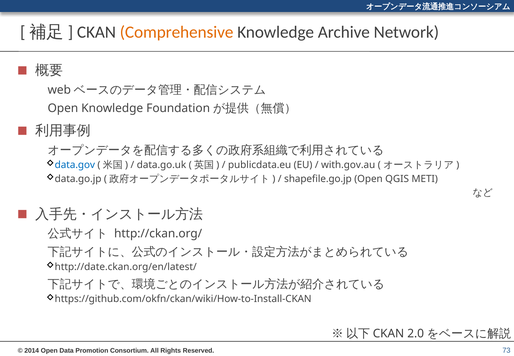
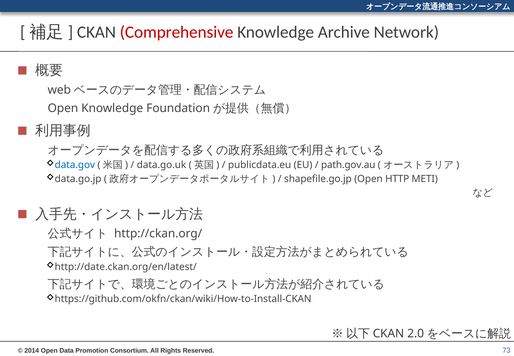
Comprehensive colour: orange -> red (177, 32)
with.gov.au: with.gov.au -> path.gov.au (348, 165)
QGIS: QGIS -> HTTP (397, 179)
